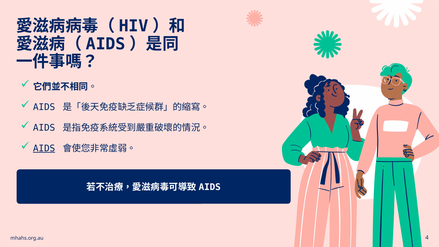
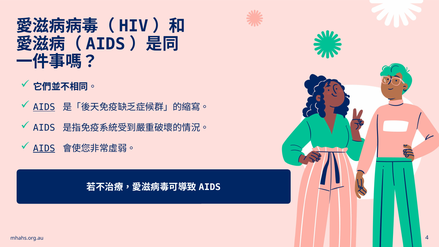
AIDS underline: none -> present (44, 107)
